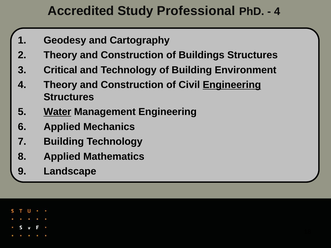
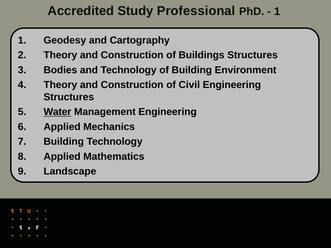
4: 4 -> 1 (277, 12)
Critical: Critical -> Bodies (60, 70)
Engineering underline: present -> none (232, 85)
